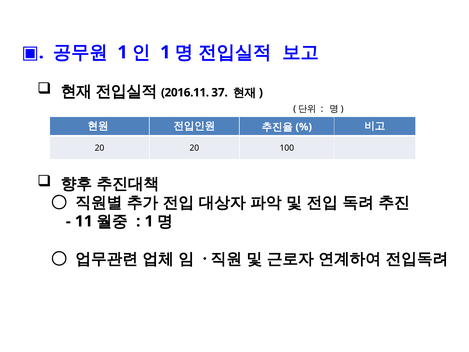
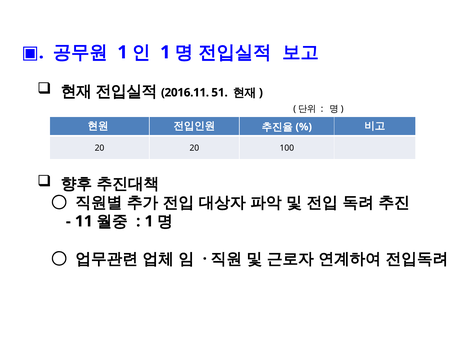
37: 37 -> 51 (220, 92)
